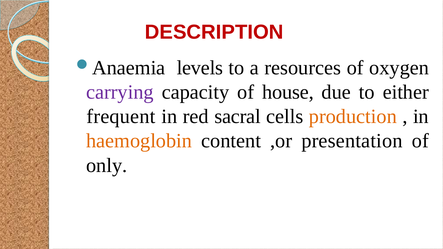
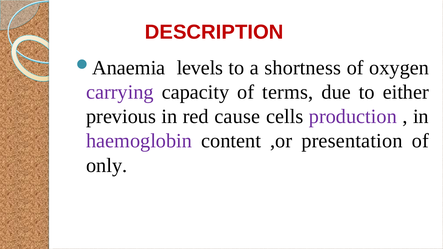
resources: resources -> shortness (303, 68)
house: house -> terms (288, 92)
frequent: frequent -> previous (121, 117)
sacral: sacral -> cause (237, 117)
production colour: orange -> purple (353, 117)
haemoglobin colour: orange -> purple (139, 141)
